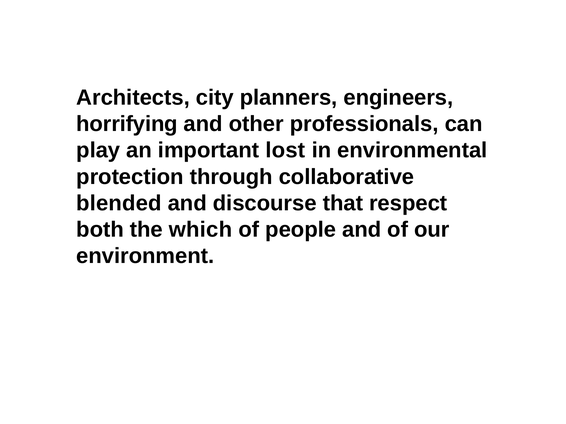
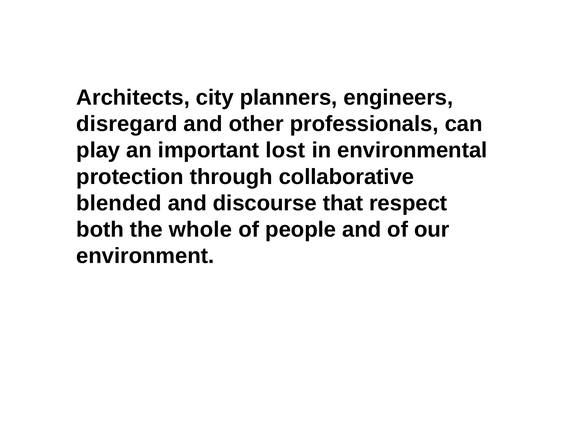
horrifying: horrifying -> disregard (127, 124)
which: which -> whole (201, 230)
